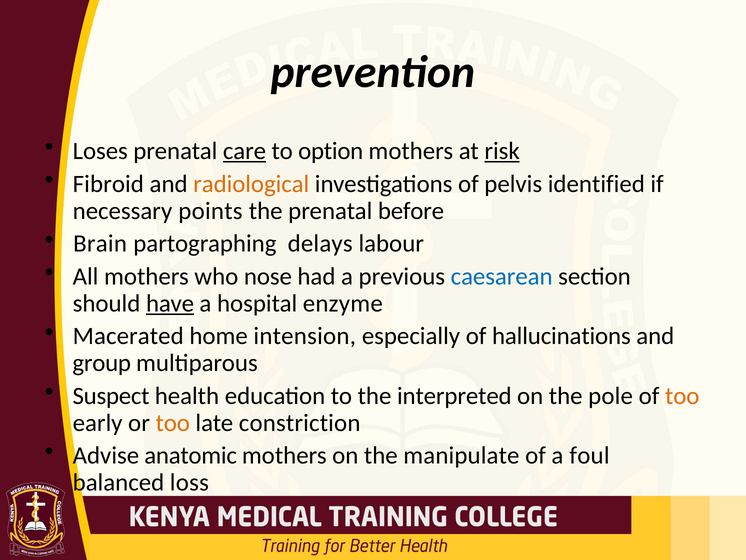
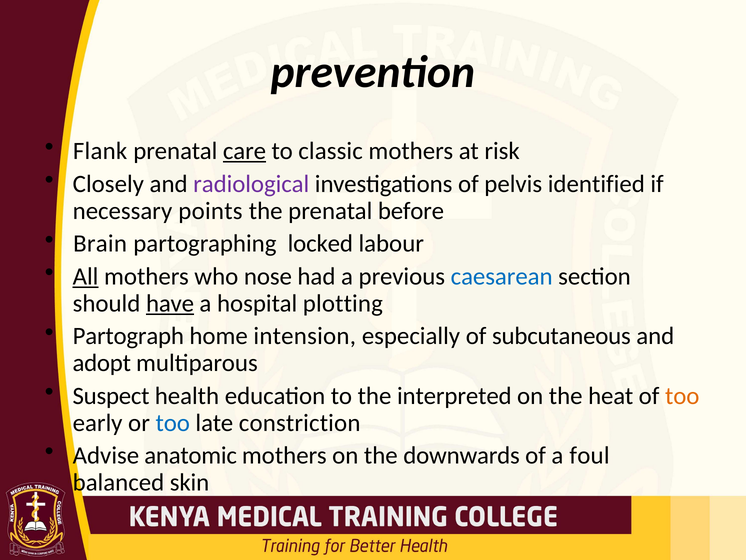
Loses: Loses -> Flank (100, 151)
option: option -> classic (331, 151)
risk underline: present -> none (502, 151)
Fibroid: Fibroid -> Closely (108, 184)
radiological colour: orange -> purple (251, 184)
delays: delays -> locked (320, 243)
All underline: none -> present (86, 276)
enzyme: enzyme -> plotting (343, 303)
Macerated: Macerated -> Partograph (128, 336)
hallucinations: hallucinations -> subcutaneous (561, 336)
group: group -> adopt (102, 363)
pole: pole -> heat (611, 396)
too colour: orange -> blue (173, 422)
manipulate: manipulate -> downwards (462, 455)
loss: loss -> skin (190, 482)
